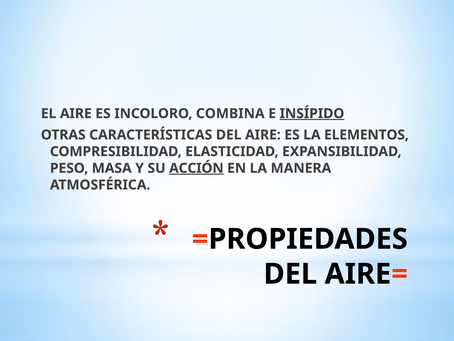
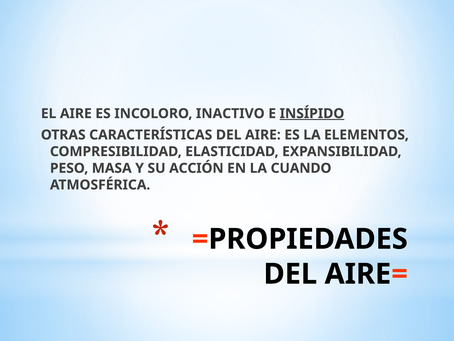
COMBINA: COMBINA -> INACTIVO (230, 113)
ACCIÓN underline: present -> none (196, 168)
MANERA: MANERA -> CUANDO (301, 168)
